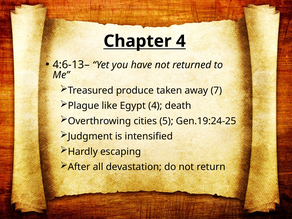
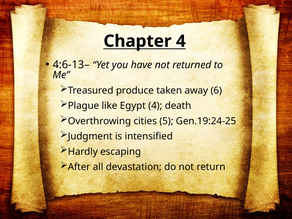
7: 7 -> 6 (216, 90)
